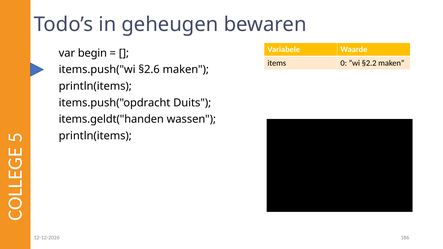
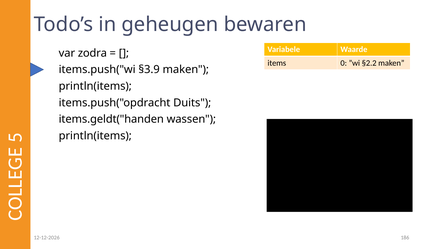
begin: begin -> zodra (92, 53)
§2.6: §2.6 -> §3.9 (149, 70)
